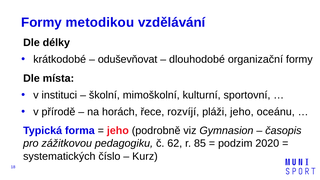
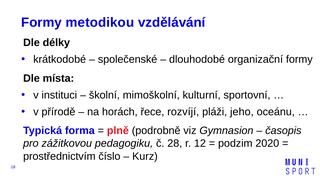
oduševňovat: oduševňovat -> společenské (128, 59)
jeho: jeho -> plně (118, 131)
62: 62 -> 28 (175, 143)
85: 85 -> 12 (200, 143)
systematických: systematických -> prostřednictvím (59, 156)
